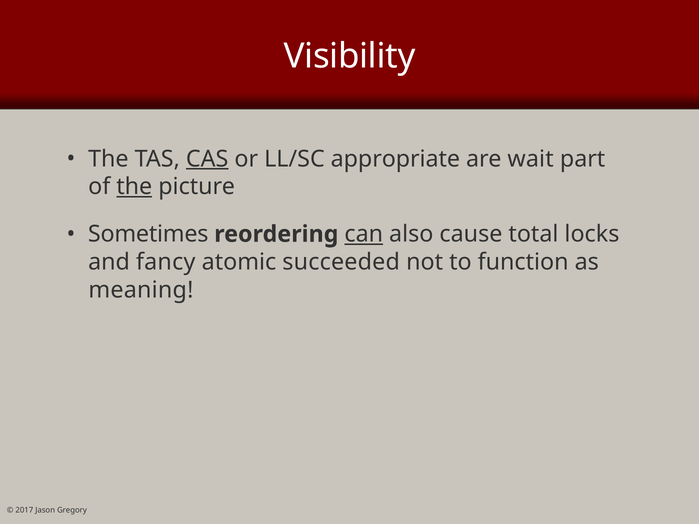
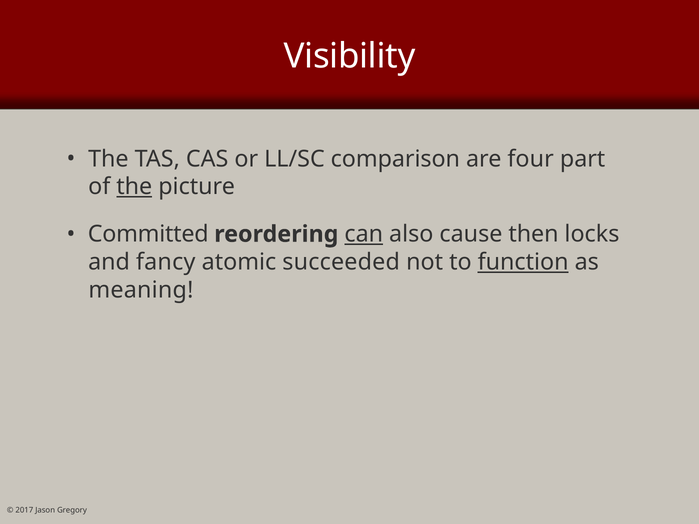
CAS underline: present -> none (207, 159)
appropriate: appropriate -> comparison (395, 159)
wait: wait -> four (531, 159)
Sometimes: Sometimes -> Committed (148, 234)
total: total -> then (534, 234)
function underline: none -> present (523, 262)
